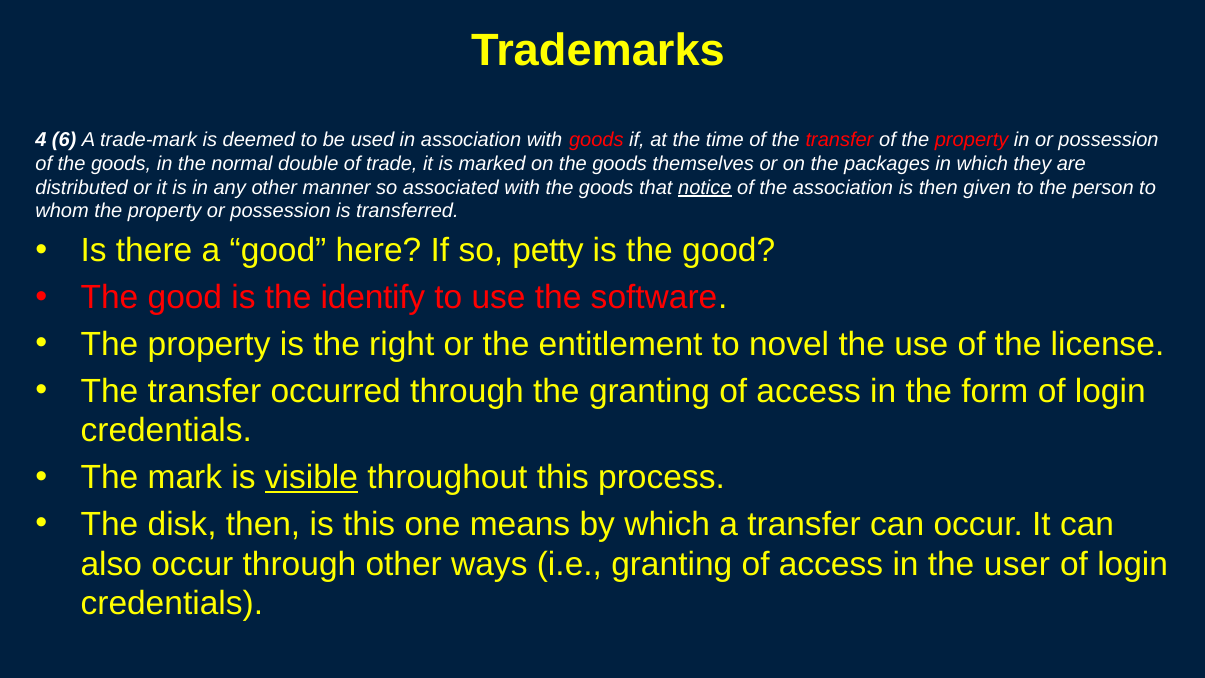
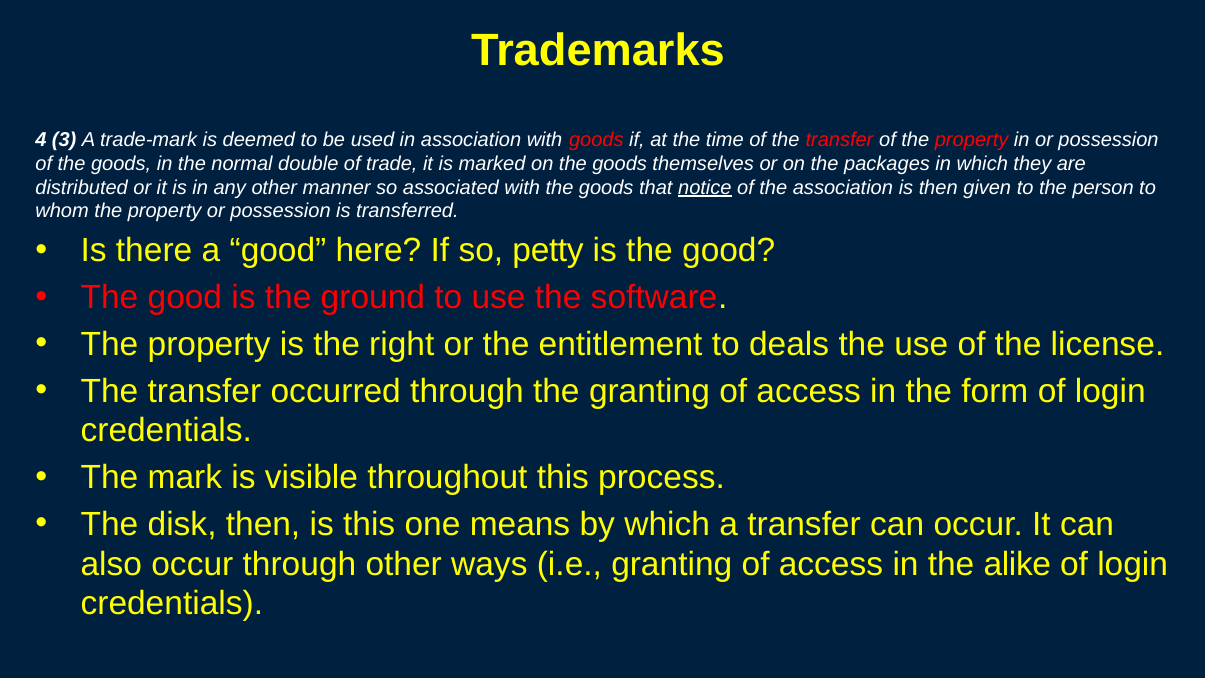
6: 6 -> 3 (64, 140)
identify: identify -> ground (373, 298)
novel: novel -> deals (789, 344)
visible underline: present -> none (311, 478)
user: user -> alike (1017, 564)
